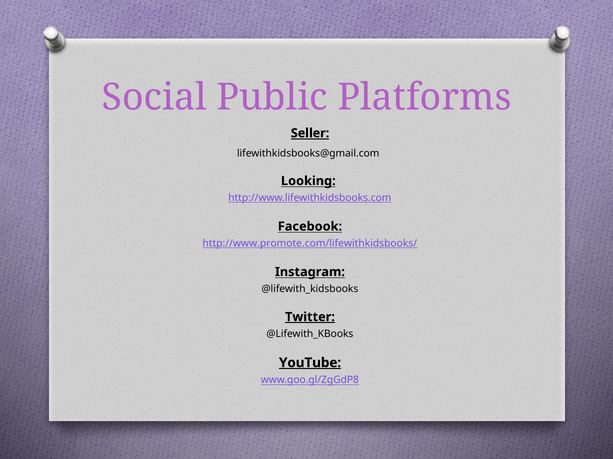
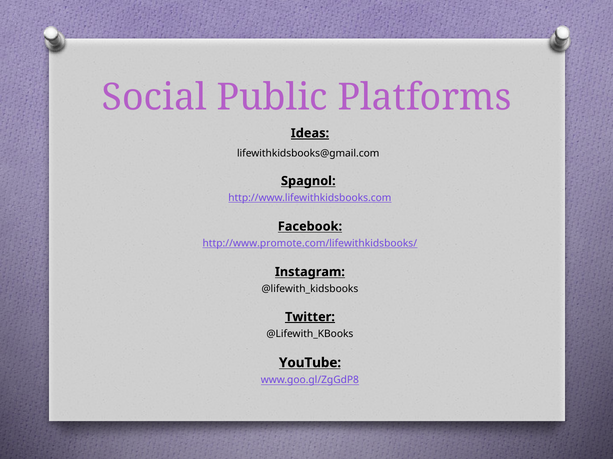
Seller: Seller -> Ideas (310, 133)
Looking: Looking -> Spagnol (308, 181)
YouTube underline: present -> none (310, 363)
